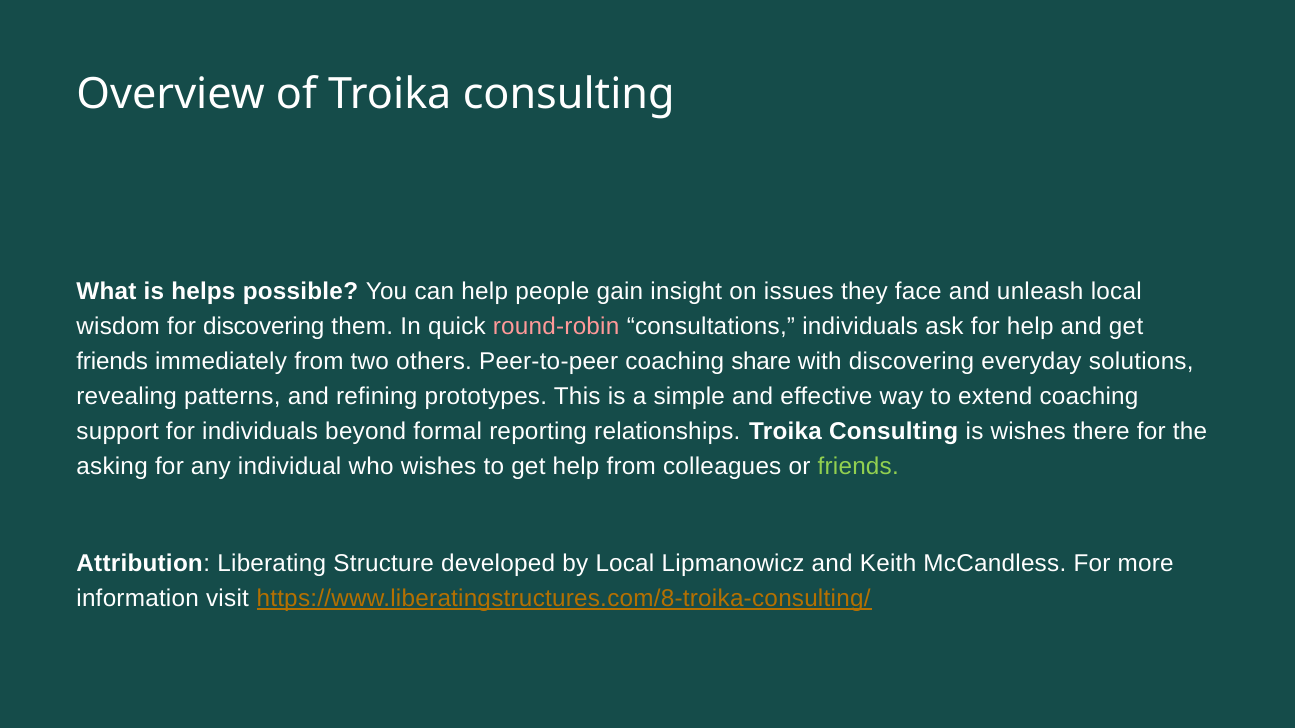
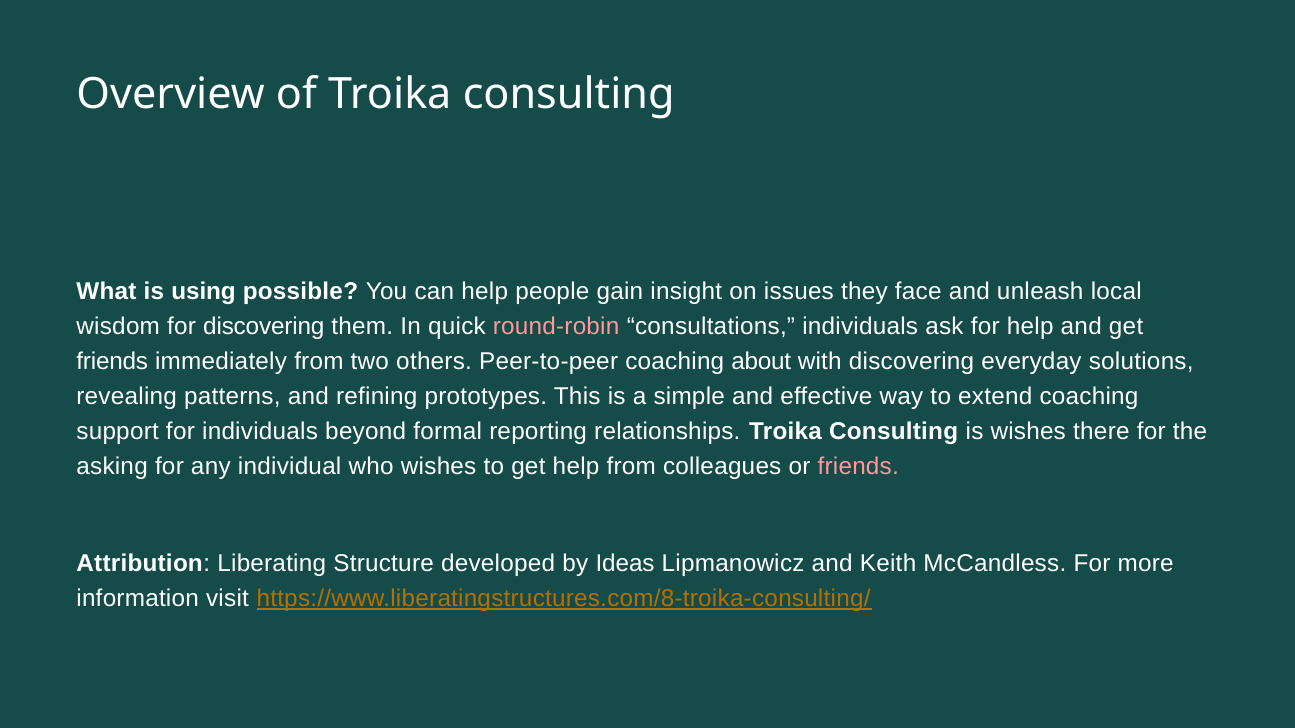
helps: helps -> using (204, 292)
share: share -> about (761, 362)
friends colour: light green -> pink (858, 467)
by Local: Local -> Ideas (625, 564)
